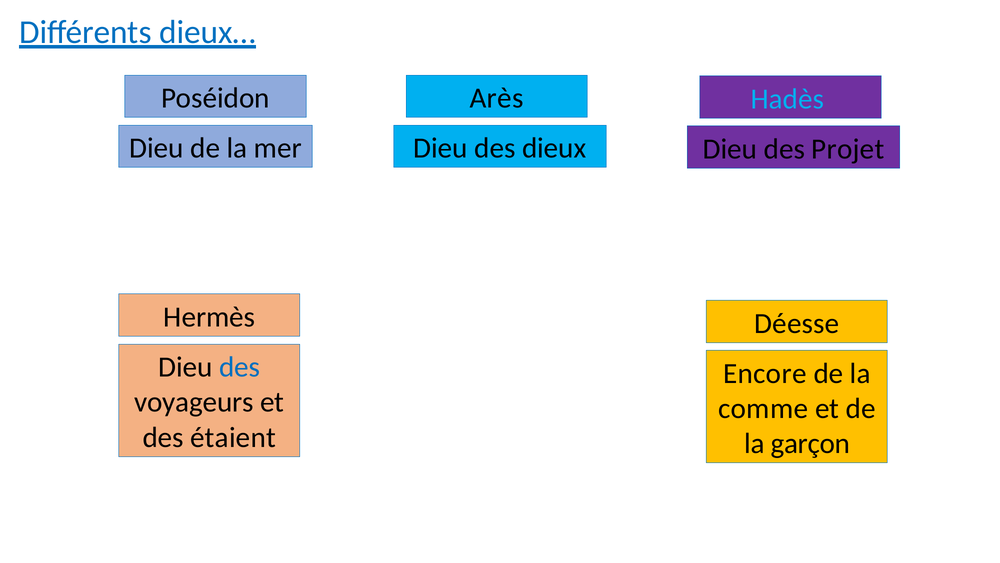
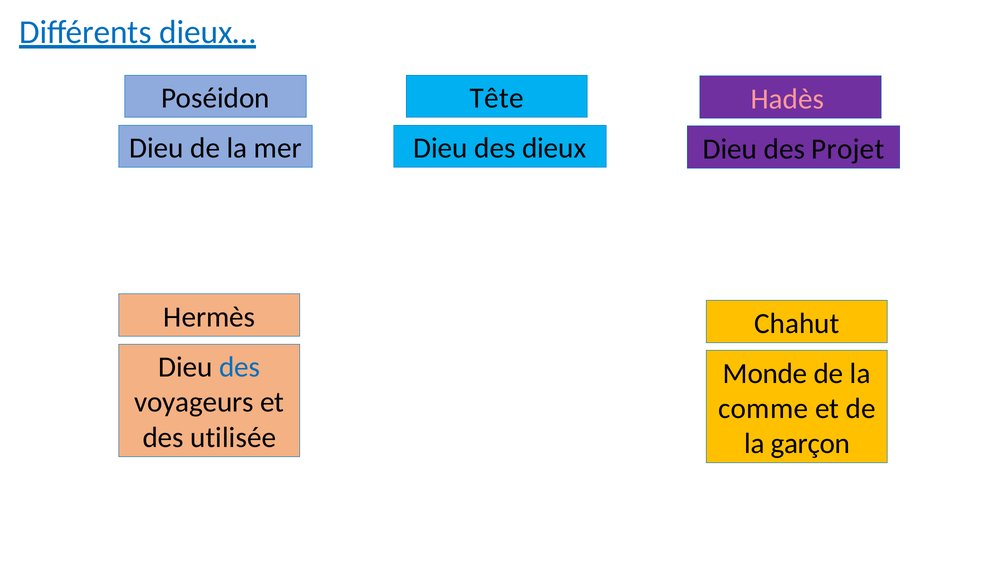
Arès: Arès -> Tête (497, 98)
Hadès colour: light blue -> pink (787, 99)
Déesse: Déesse -> Chahut (797, 323)
Encore: Encore -> Monde (765, 373)
étaient: étaient -> utilisée (233, 437)
